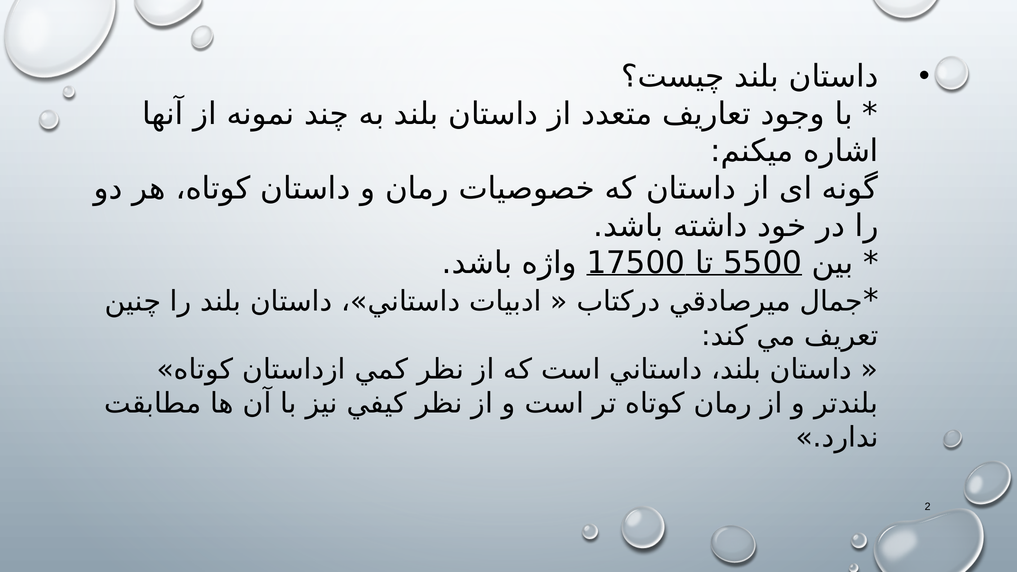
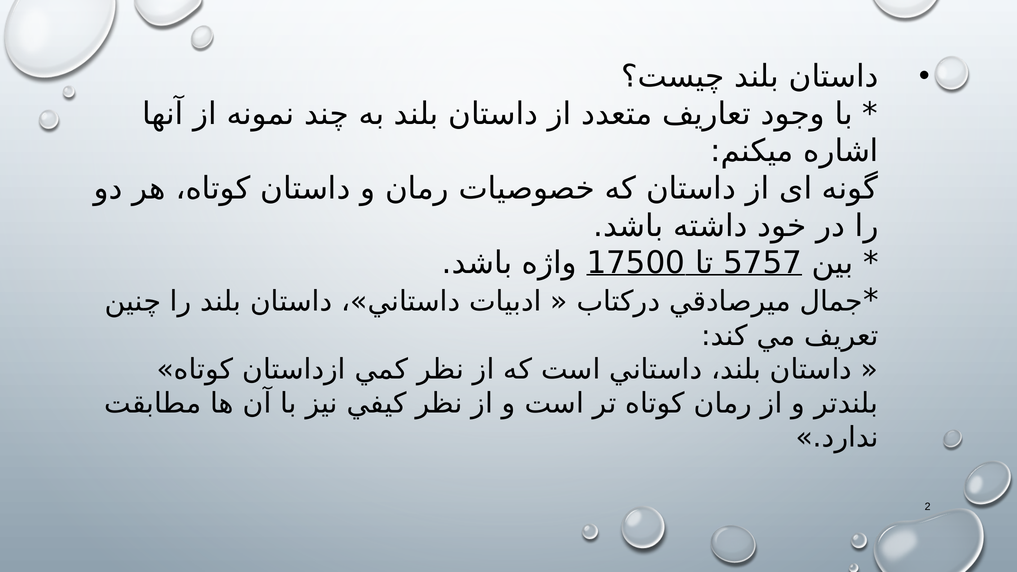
5500: 5500 -> 5757 (763, 263)
